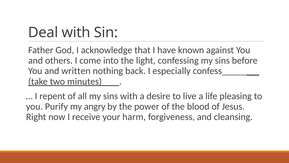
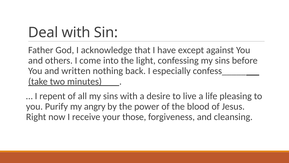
known: known -> except (191, 50)
harm: harm -> those (134, 117)
